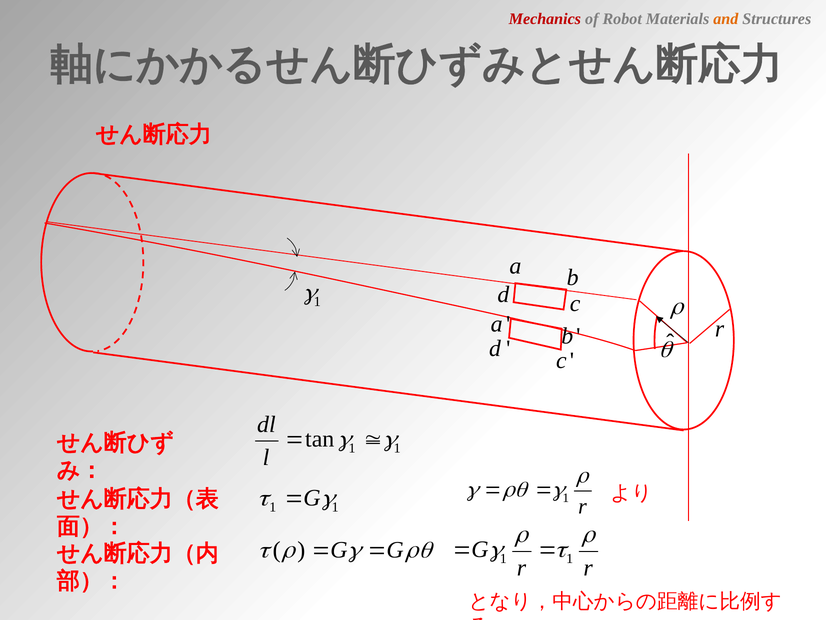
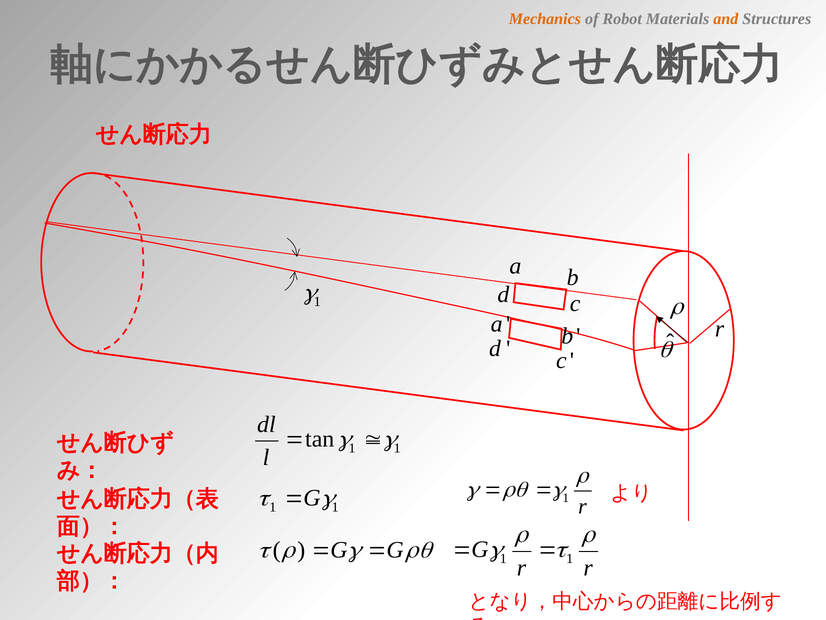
Mechanics colour: red -> orange (545, 19)
